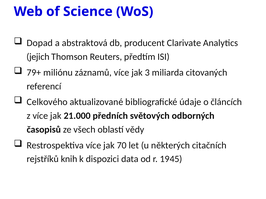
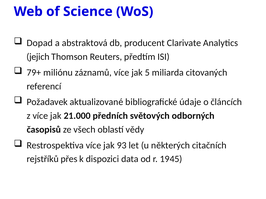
3: 3 -> 5 (147, 73)
Celkového: Celkového -> Požadavek (47, 102)
70: 70 -> 93 (122, 146)
knih: knih -> přes (69, 159)
